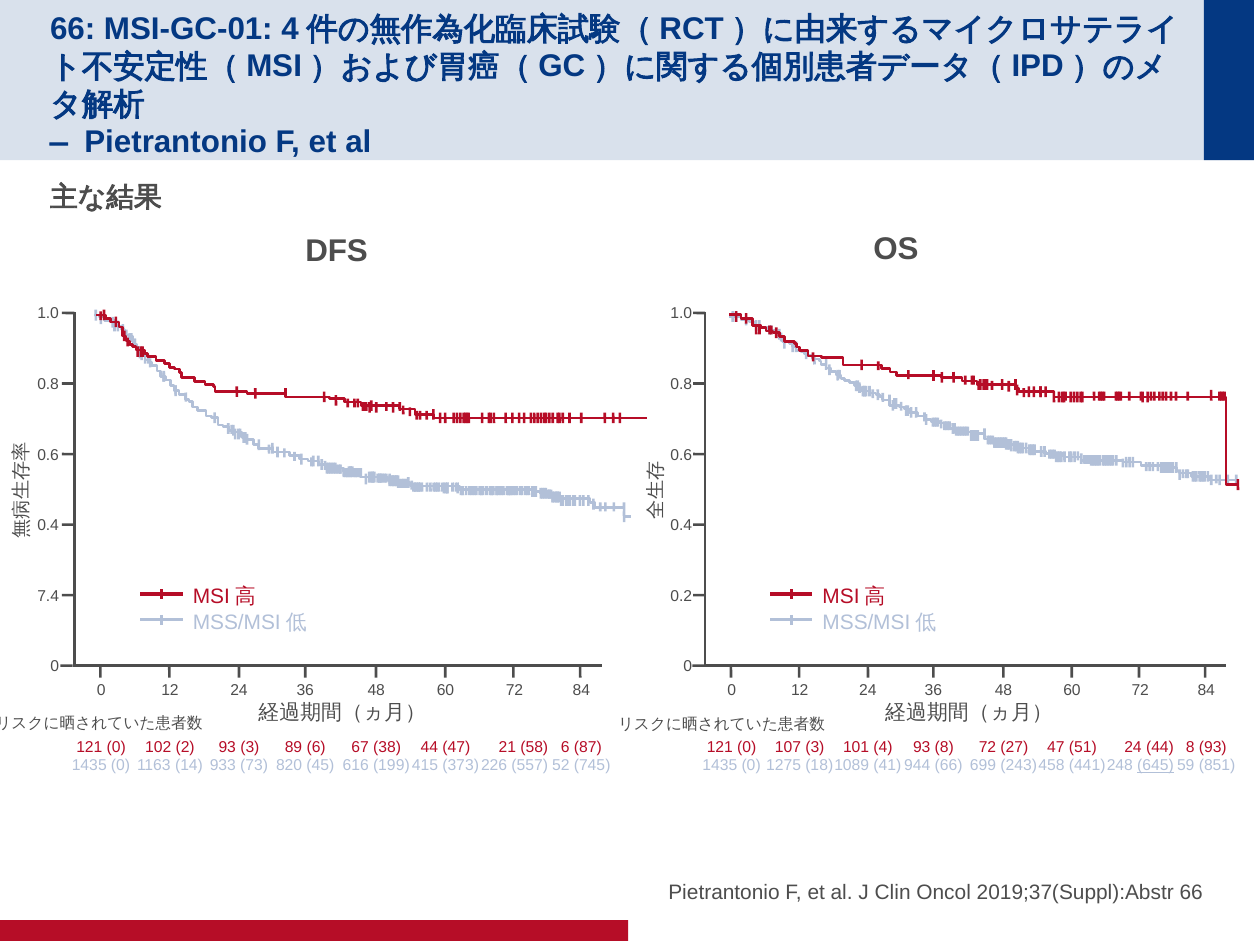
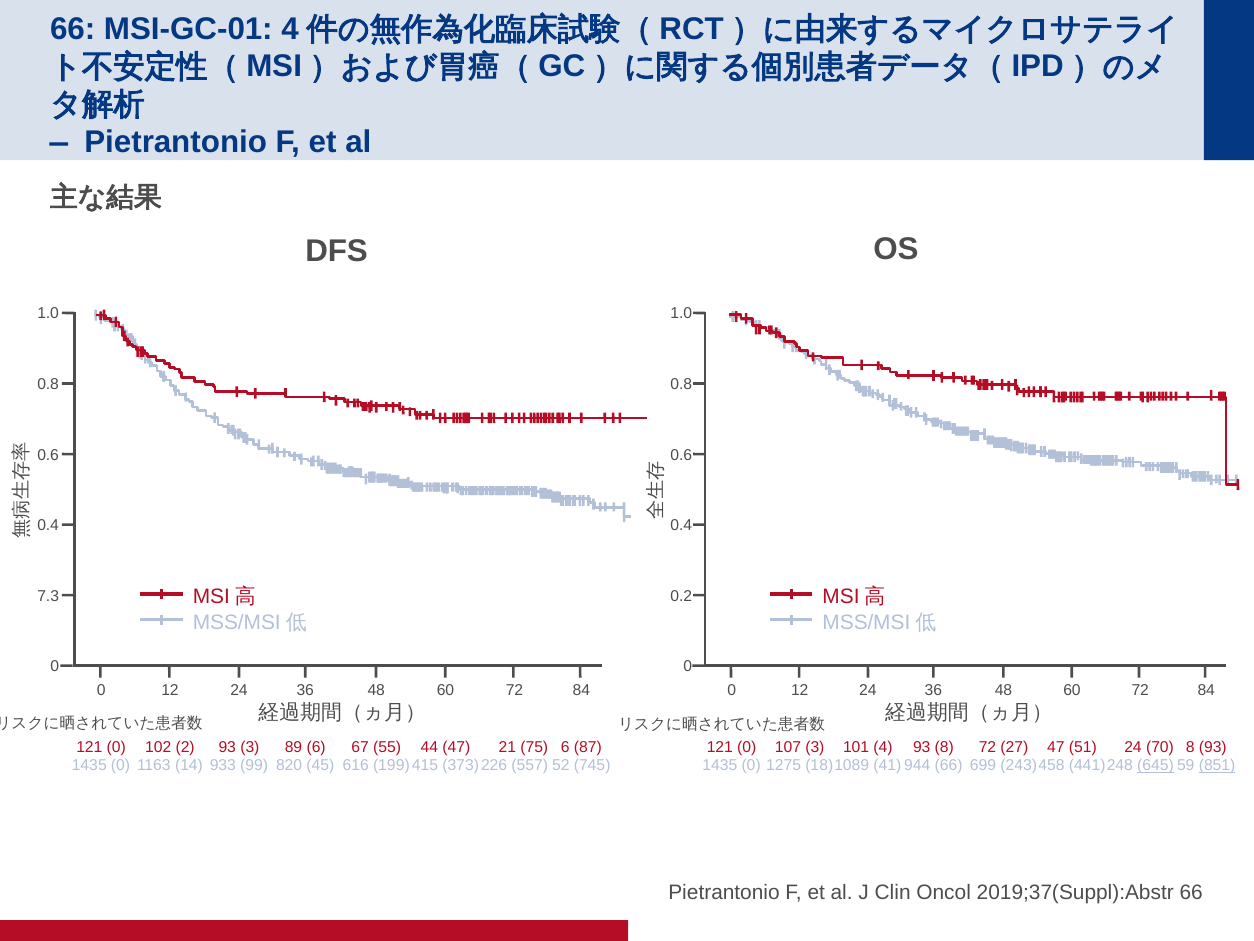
7.4: 7.4 -> 7.3 (48, 596)
38: 38 -> 55 (387, 746)
58: 58 -> 75 (534, 746)
24 44: 44 -> 70 (1160, 746)
73: 73 -> 99 (254, 765)
851 underline: none -> present (1217, 765)
